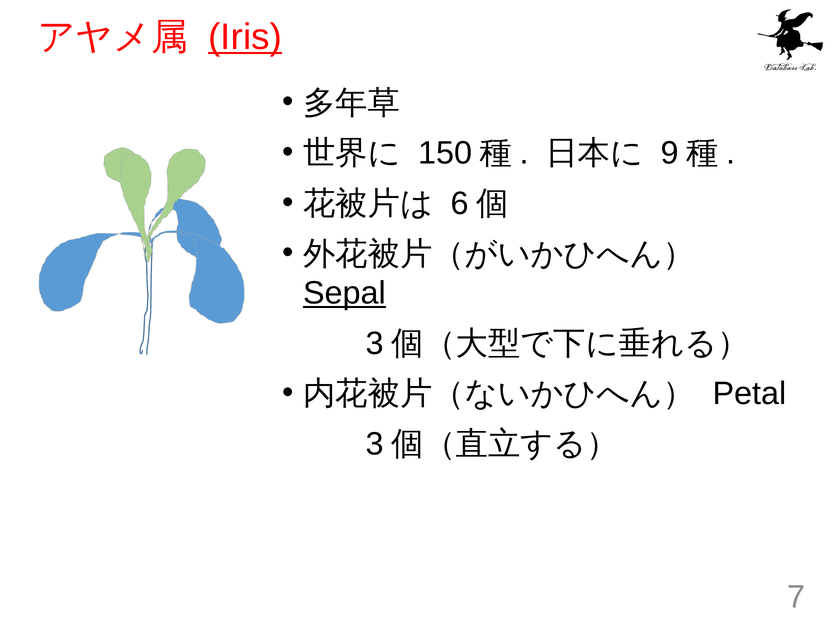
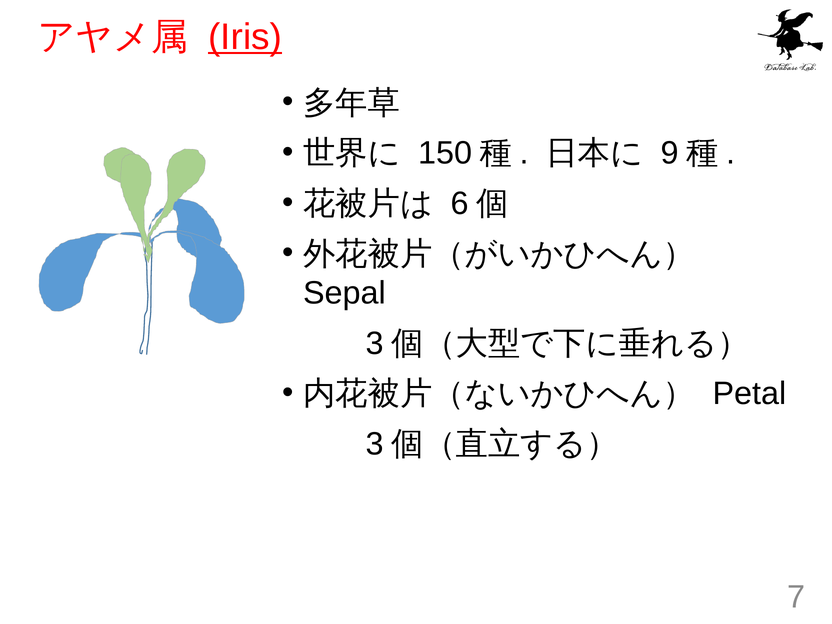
Sepal underline: present -> none (344, 293)
